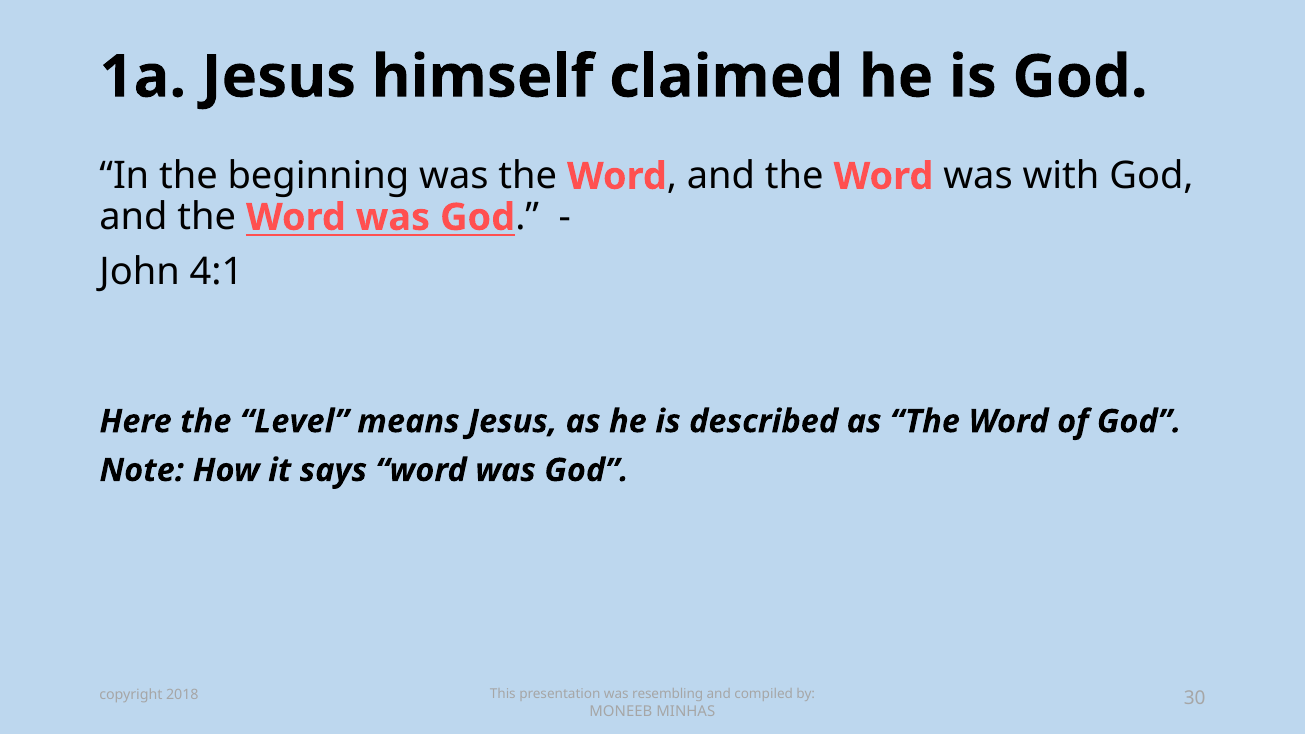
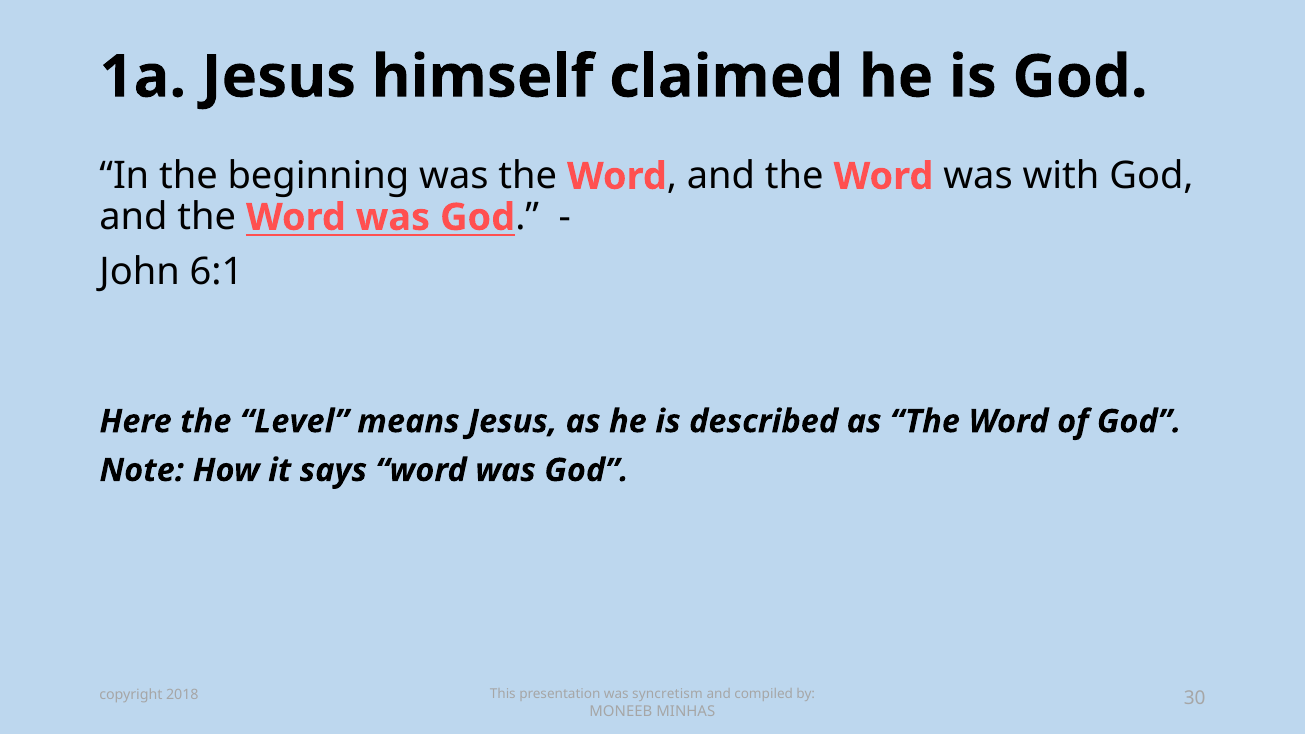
4:1: 4:1 -> 6:1 (217, 272)
resembling: resembling -> syncretism (668, 694)
